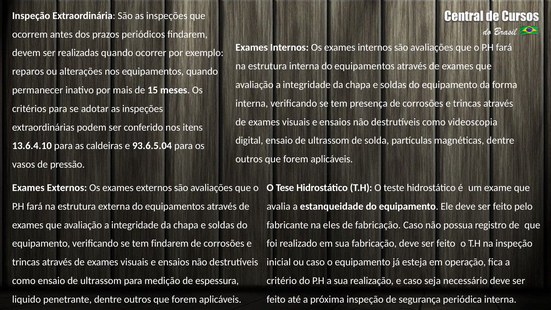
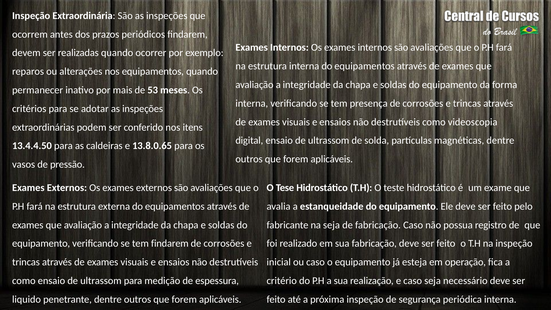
15: 15 -> 53 (153, 90)
13.6.4.10: 13.6.4.10 -> 13.4.4.50 (32, 146)
93.6.5.04: 93.6.5.04 -> 13.8.0.65 (152, 146)
na eles: eles -> seja (331, 225)
